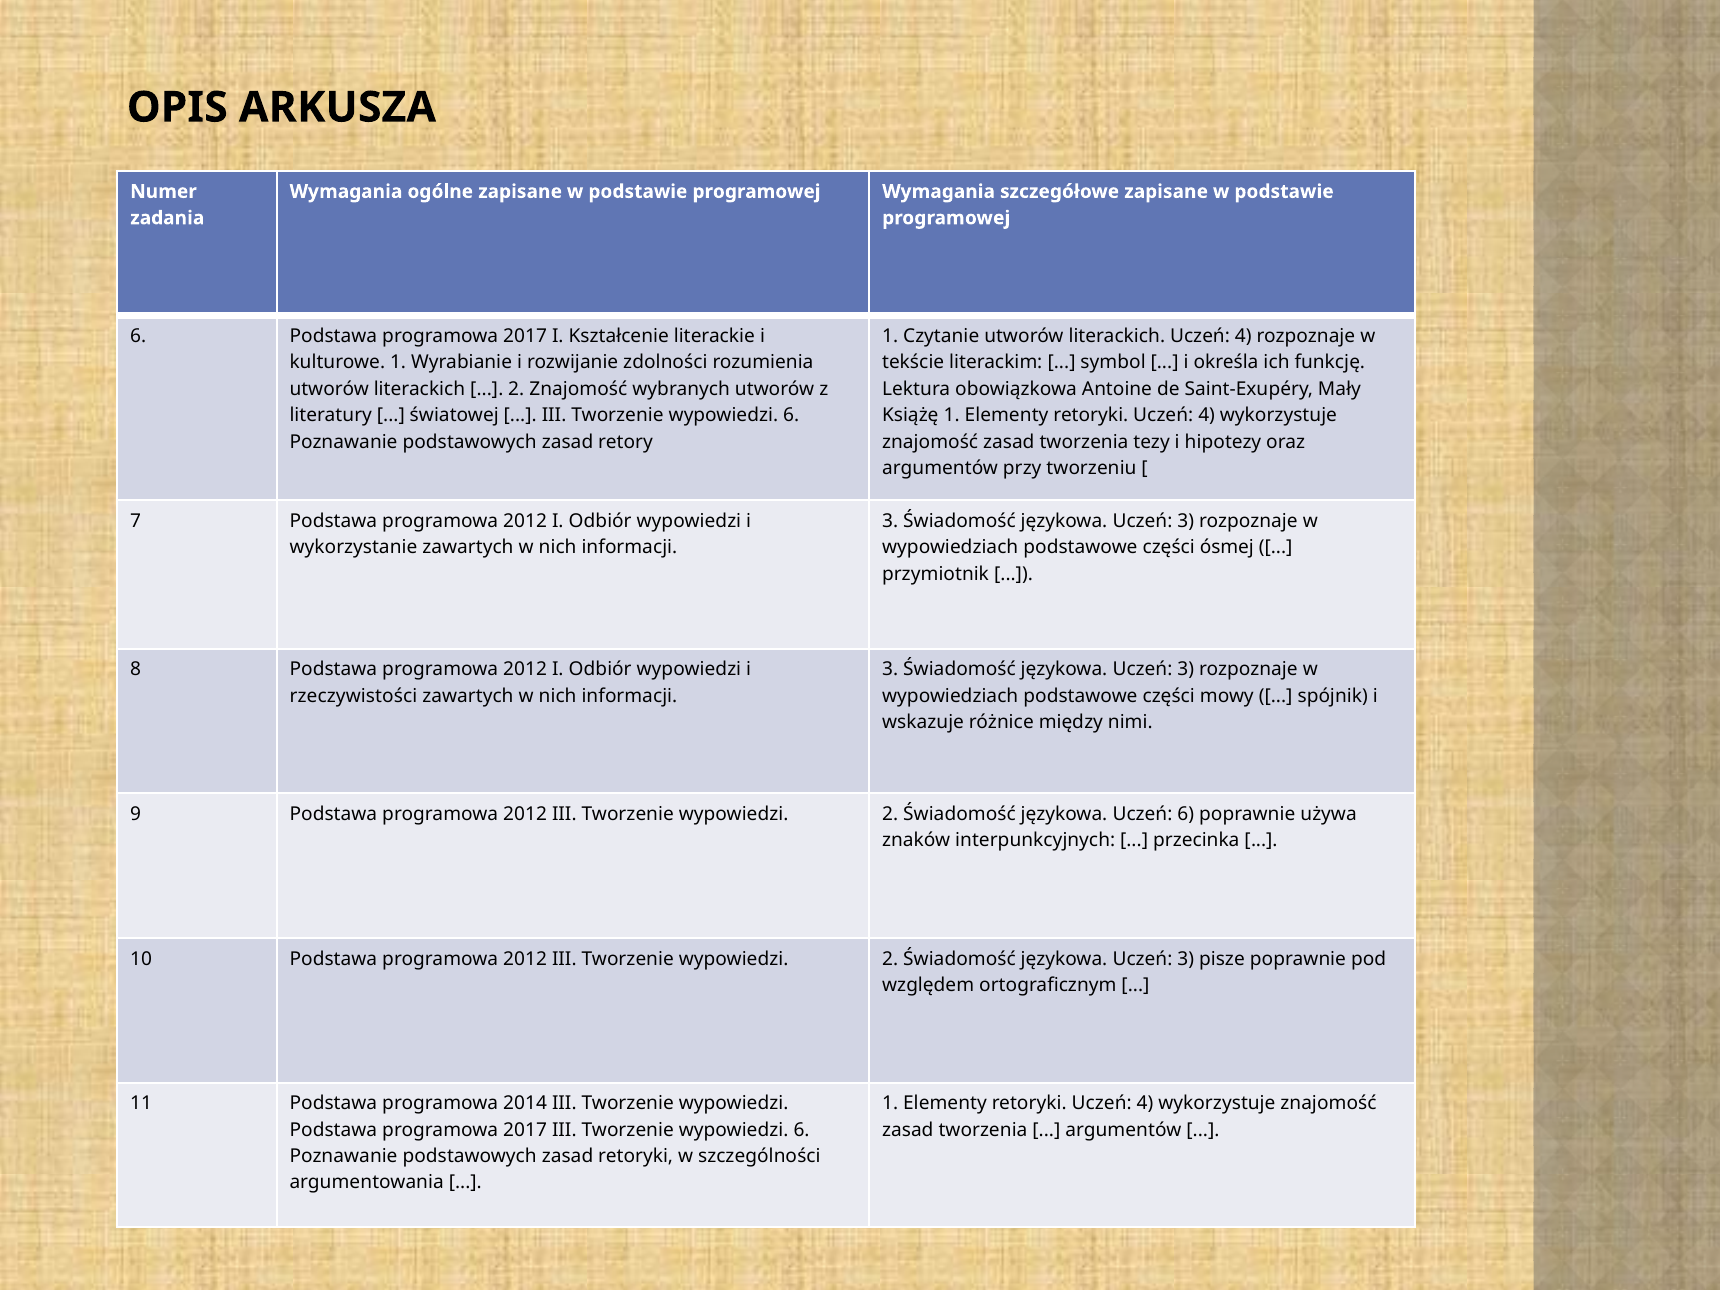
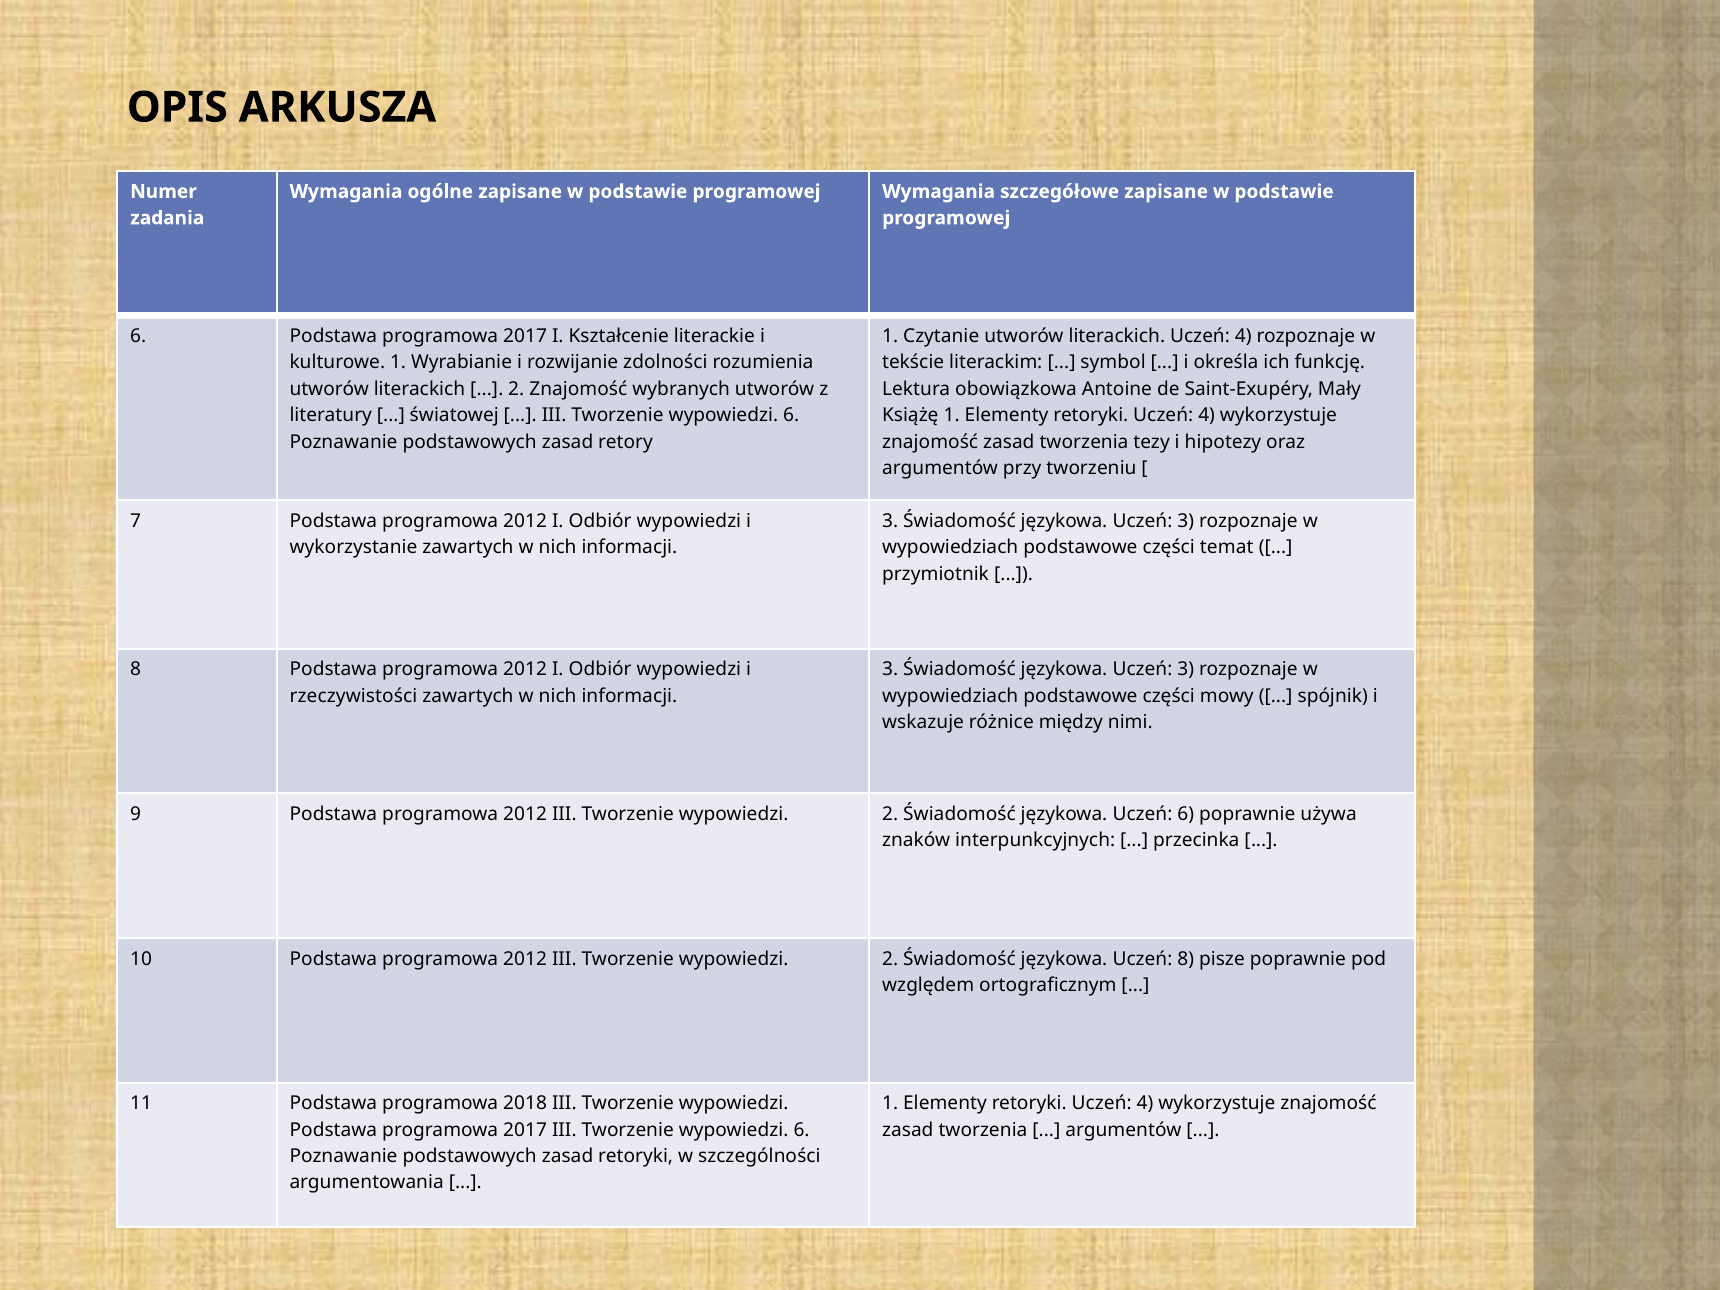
ósmej: ósmej -> temat (1227, 548)
3: 3 -> 8 (1186, 959)
2014: 2014 -> 2018 (525, 1103)
